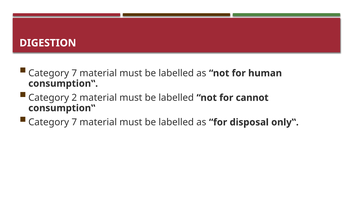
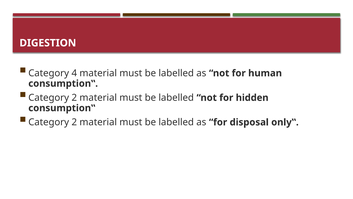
7: 7 -> 4 (74, 73)
cannot: cannot -> hidden (252, 98)
7: 7 -> 2 (74, 122)
